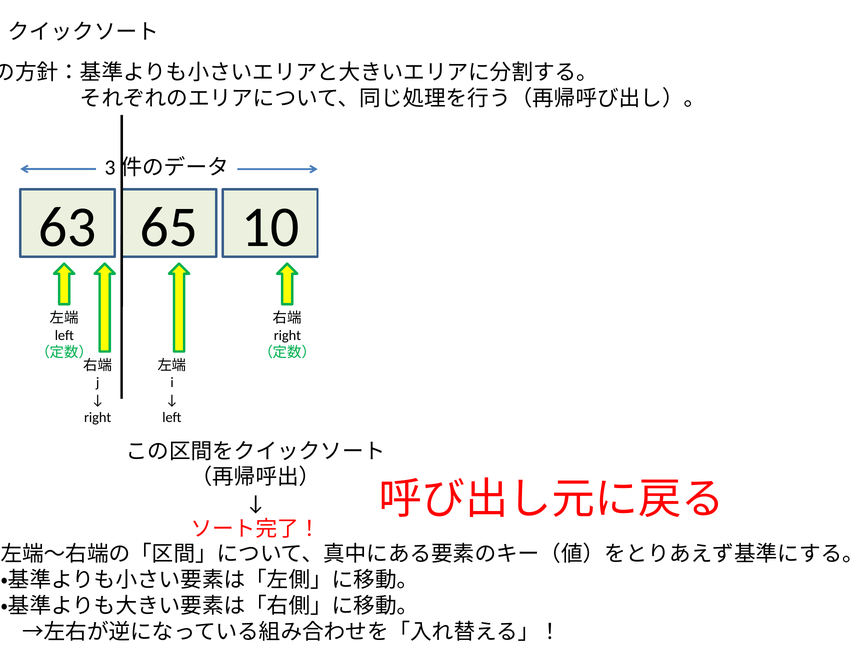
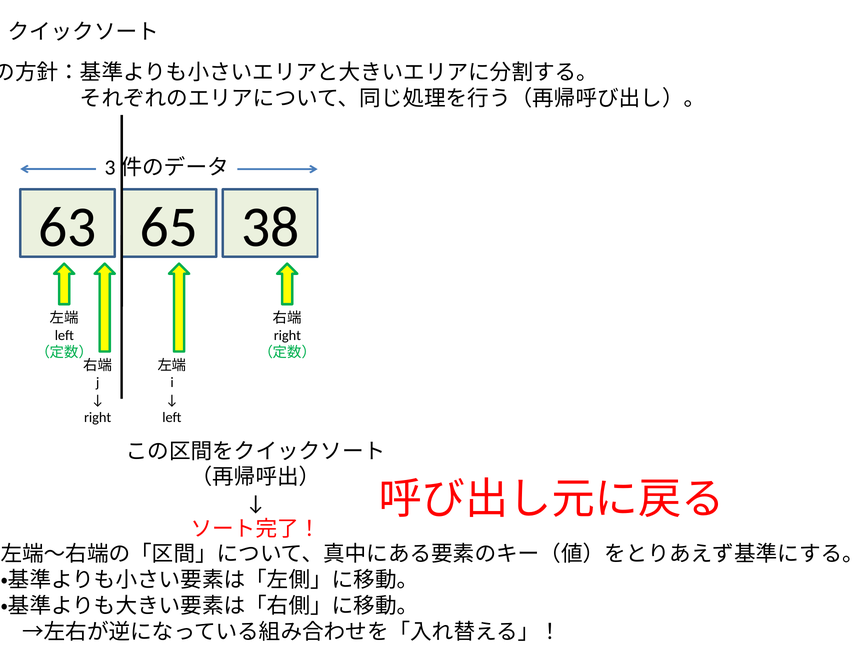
10: 10 -> 38 (270, 227)
